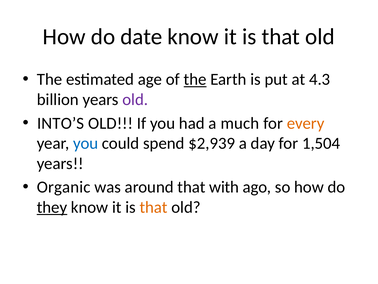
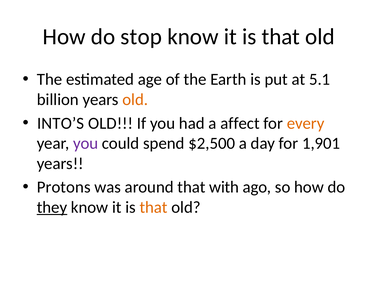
date: date -> stop (141, 37)
the underline: present -> none (195, 79)
4.3: 4.3 -> 5.1 (320, 79)
old colour: purple -> orange (135, 99)
much: much -> affect (240, 123)
you colour: blue -> purple (86, 143)
$2,939: $2,939 -> $2,500 (212, 143)
1,504: 1,504 -> 1,901 (321, 143)
Organic: Organic -> Protons (64, 187)
